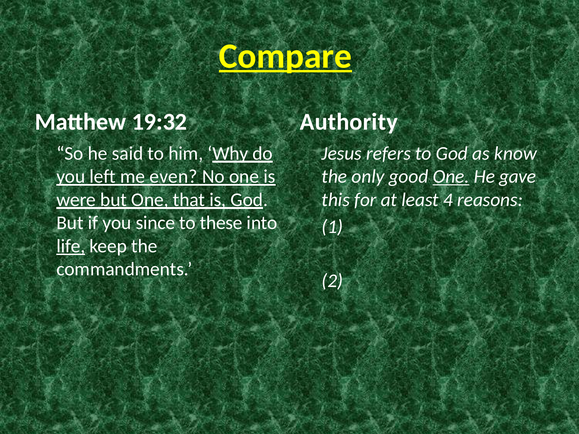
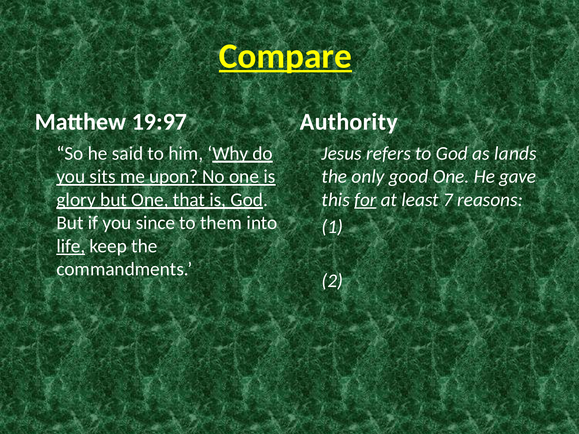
19:32: 19:32 -> 19:97 (159, 122)
know: know -> lands (516, 154)
left: left -> sits (103, 177)
even: even -> upon (174, 177)
One underline: present -> none (451, 177)
were: were -> glory (76, 200)
for underline: none -> present (365, 200)
4: 4 -> 7 (448, 200)
these: these -> them (221, 223)
